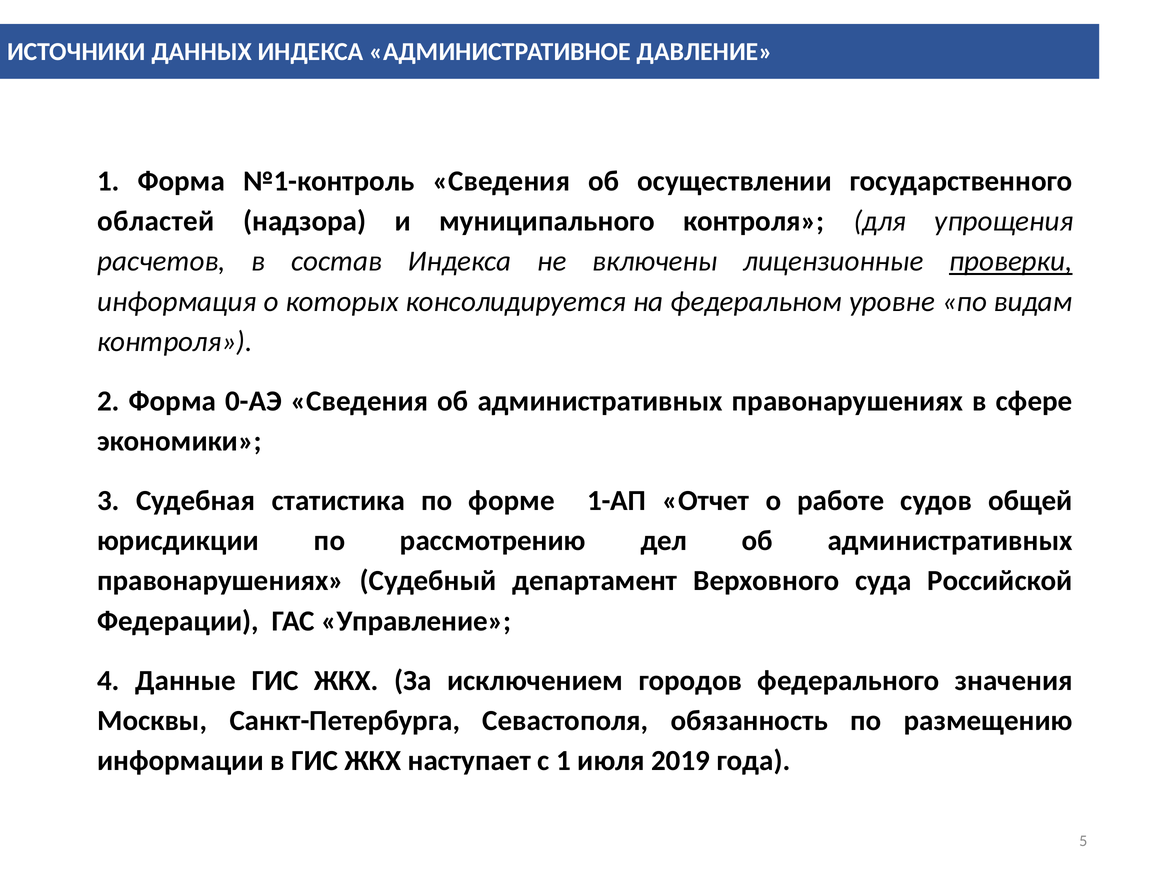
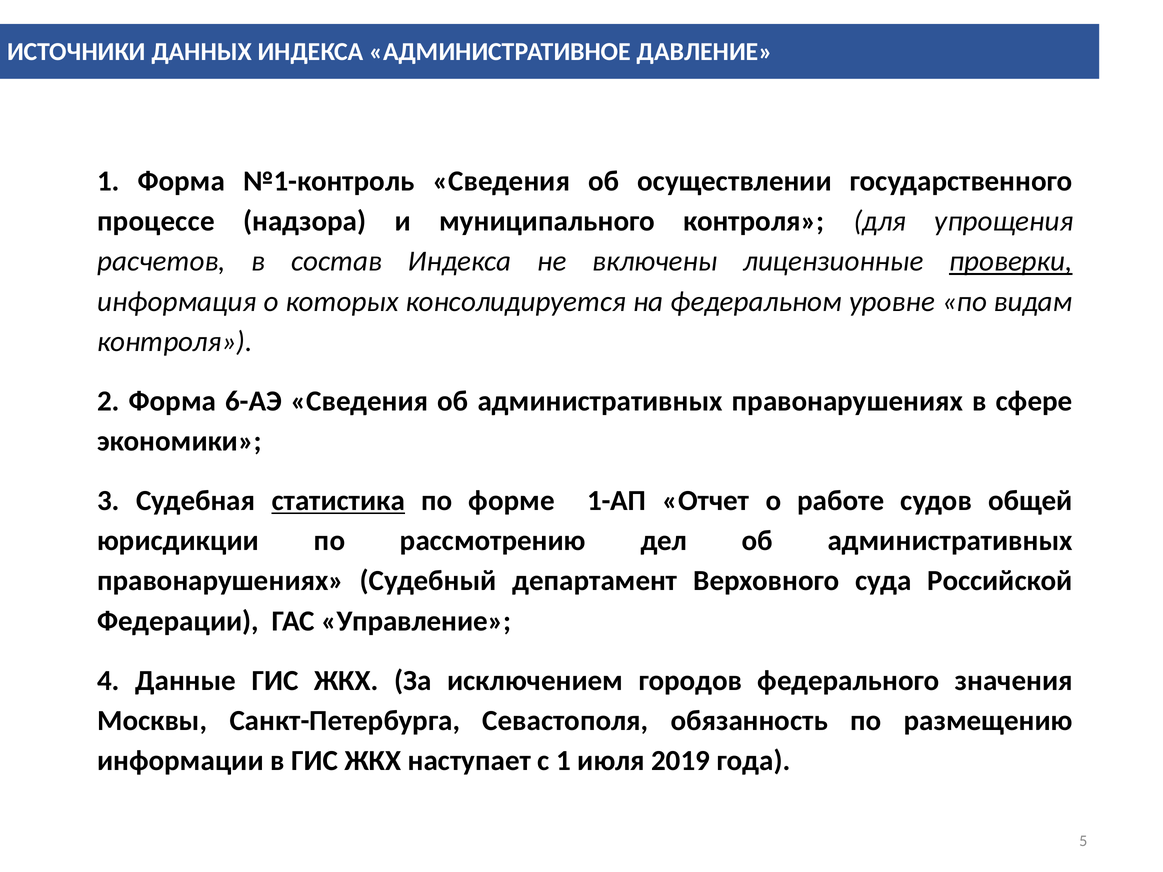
областей: областей -> процессе (156, 221)
0-АЭ: 0-АЭ -> 6-АЭ (254, 401)
статистика underline: none -> present (338, 501)
